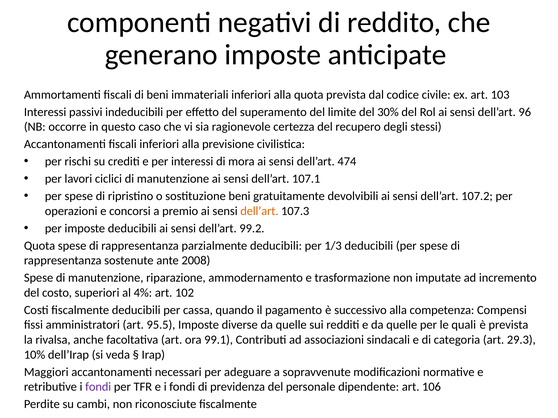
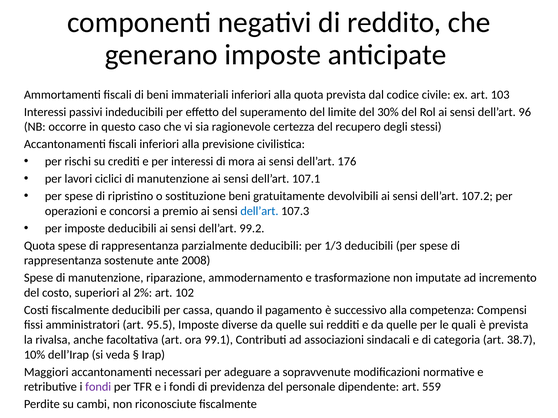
474: 474 -> 176 (347, 162)
dell’art colour: orange -> blue (259, 211)
4%: 4% -> 2% (143, 293)
29.3: 29.3 -> 38.7 (521, 340)
106: 106 -> 559 (432, 387)
